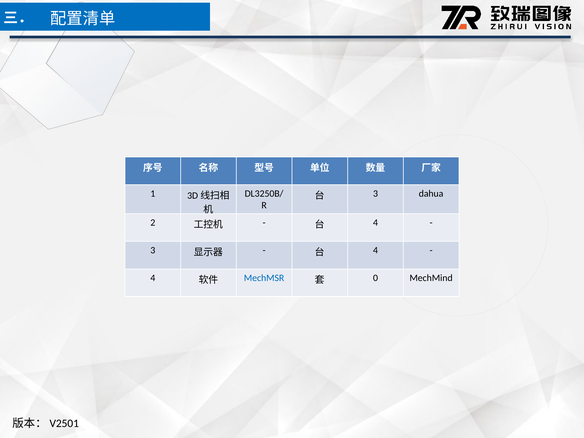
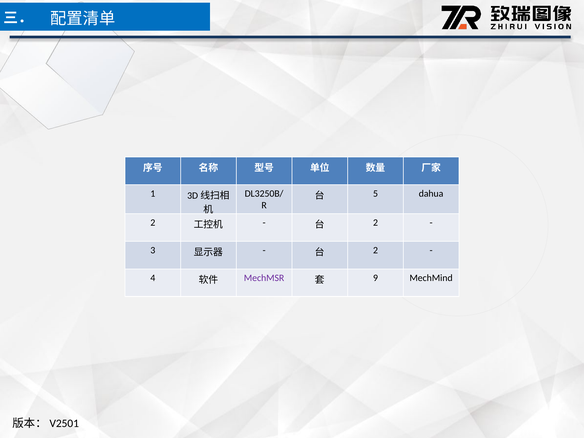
3: 3 -> 5 (375, 193)
4: 4 -> 2 (375, 223)
4: 4 -> 2 (375, 250)
MechMSR colour: blue -> purple (264, 278)
0: 0 -> 9 (375, 278)
